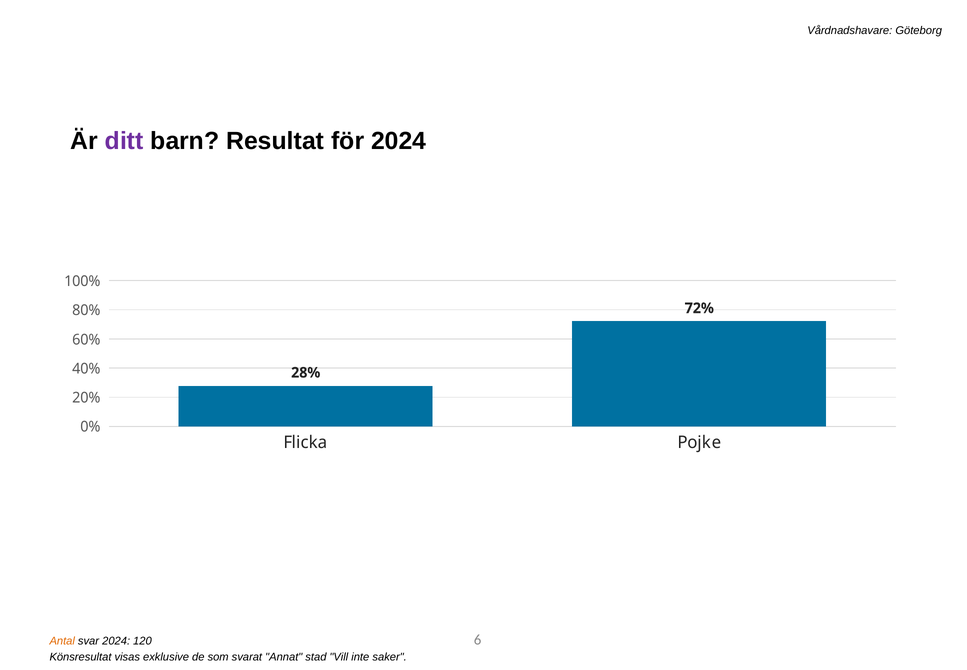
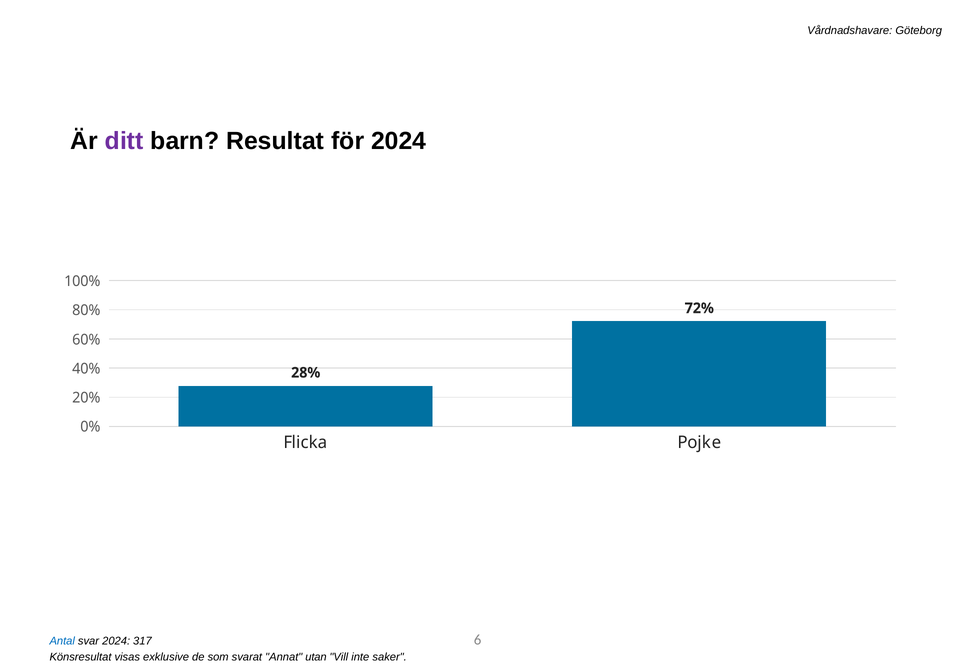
Antal colour: orange -> blue (62, 640)
120: 120 -> 317 (142, 640)
stad: stad -> utan (316, 657)
